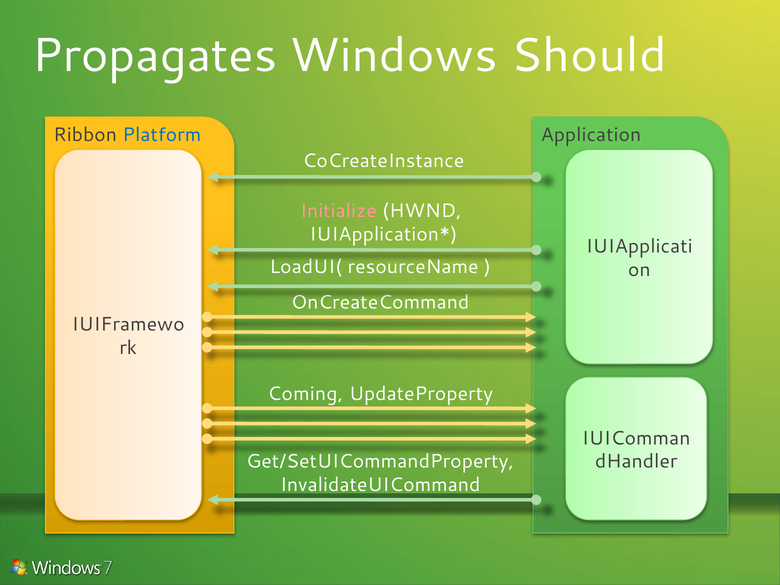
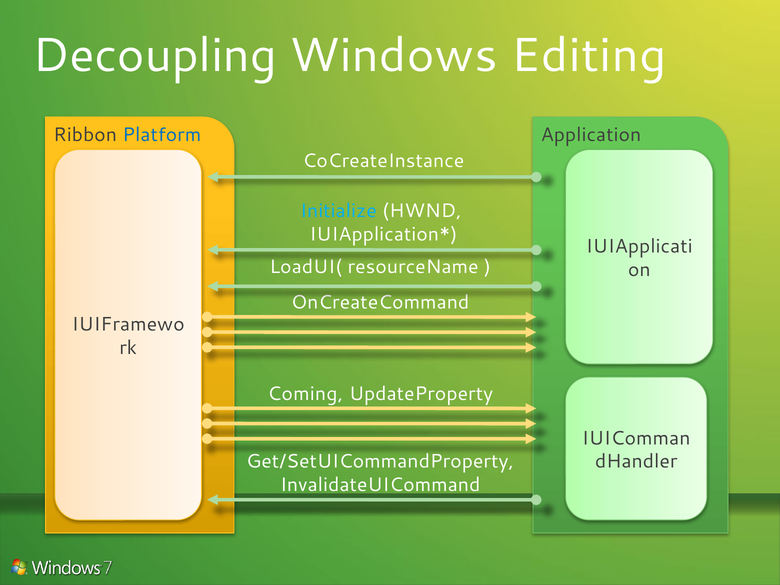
Propagates: Propagates -> Decoupling (155, 55)
Should: Should -> Editing (589, 55)
Initialize colour: pink -> light blue (338, 211)
